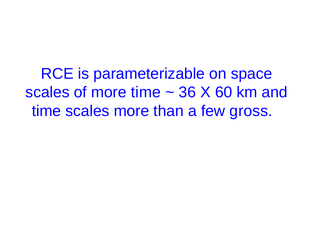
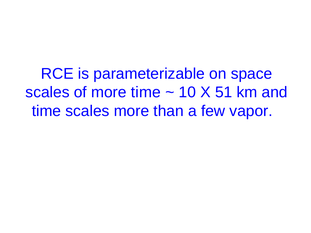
36: 36 -> 10 (187, 92)
60: 60 -> 51 (224, 92)
gross: gross -> vapor (251, 111)
